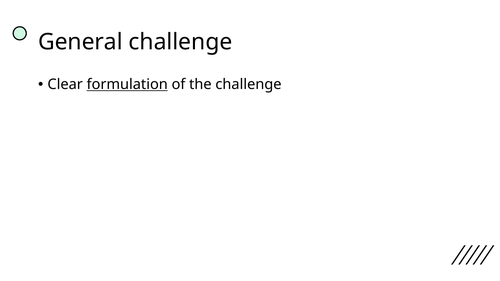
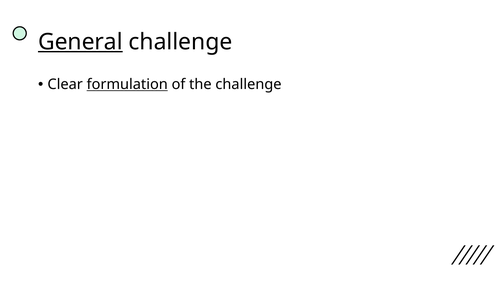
General underline: none -> present (80, 42)
